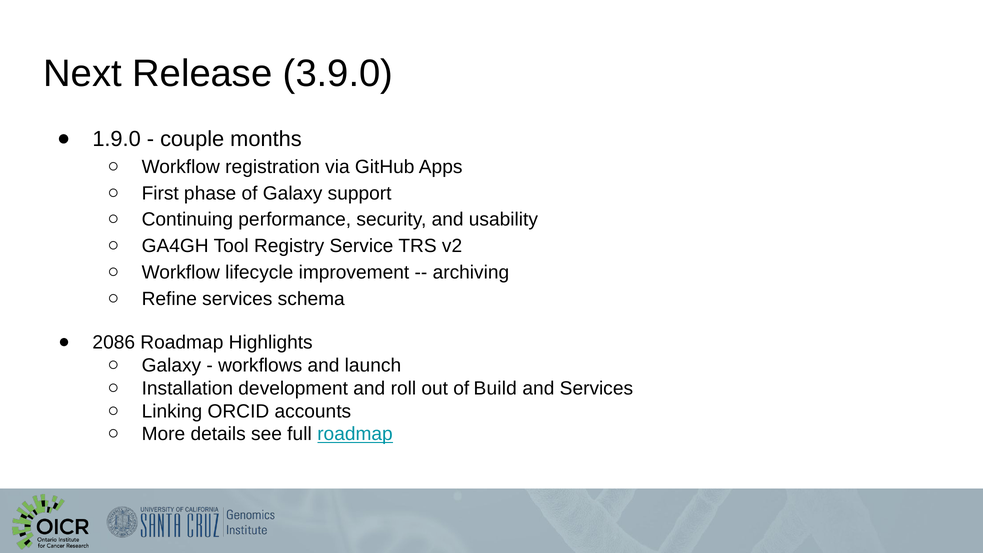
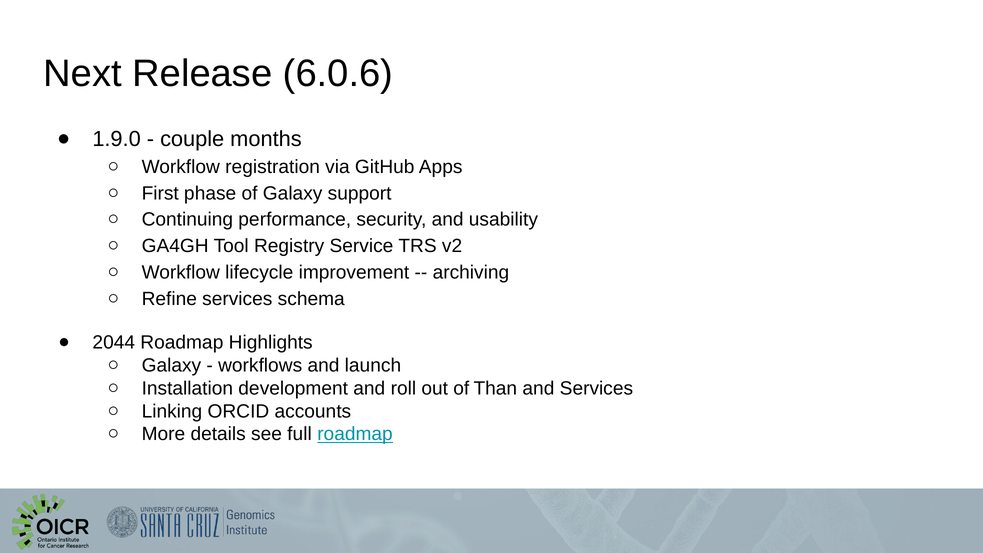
3.9.0: 3.9.0 -> 6.0.6 (338, 73)
2086: 2086 -> 2044 (114, 342)
Build: Build -> Than (495, 388)
